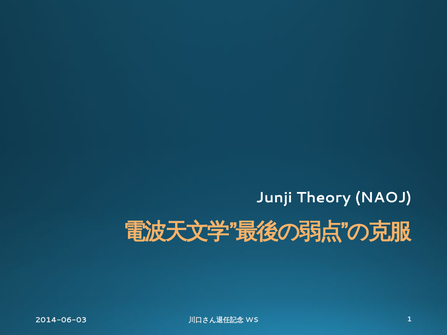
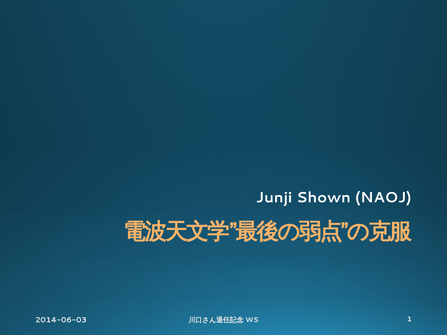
Theory: Theory -> Shown (324, 198)
